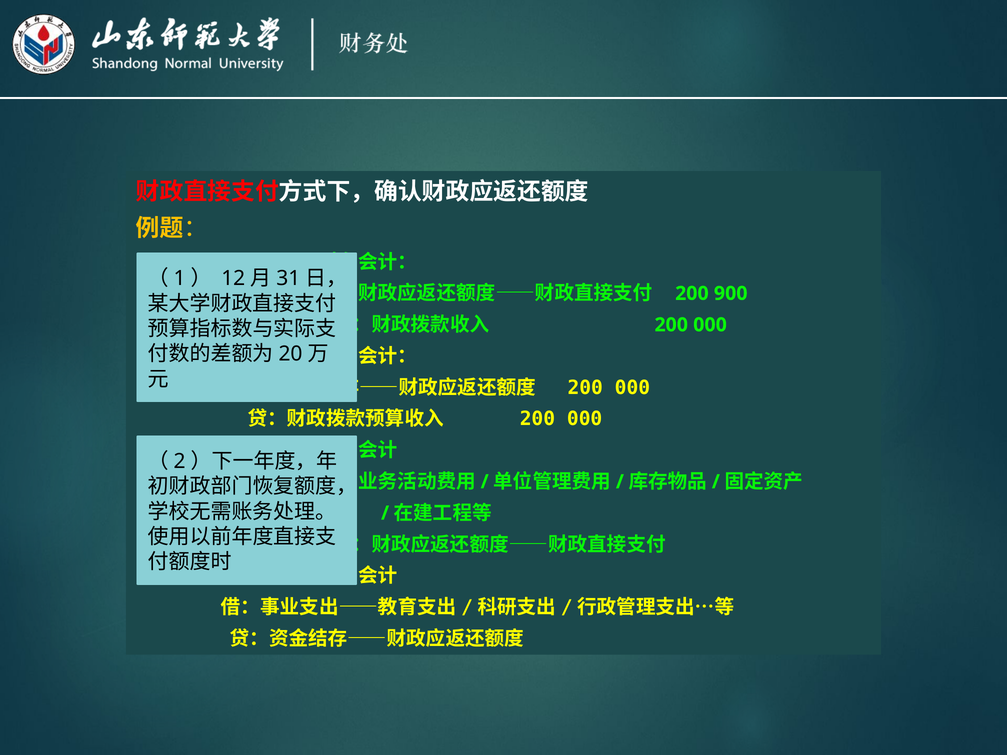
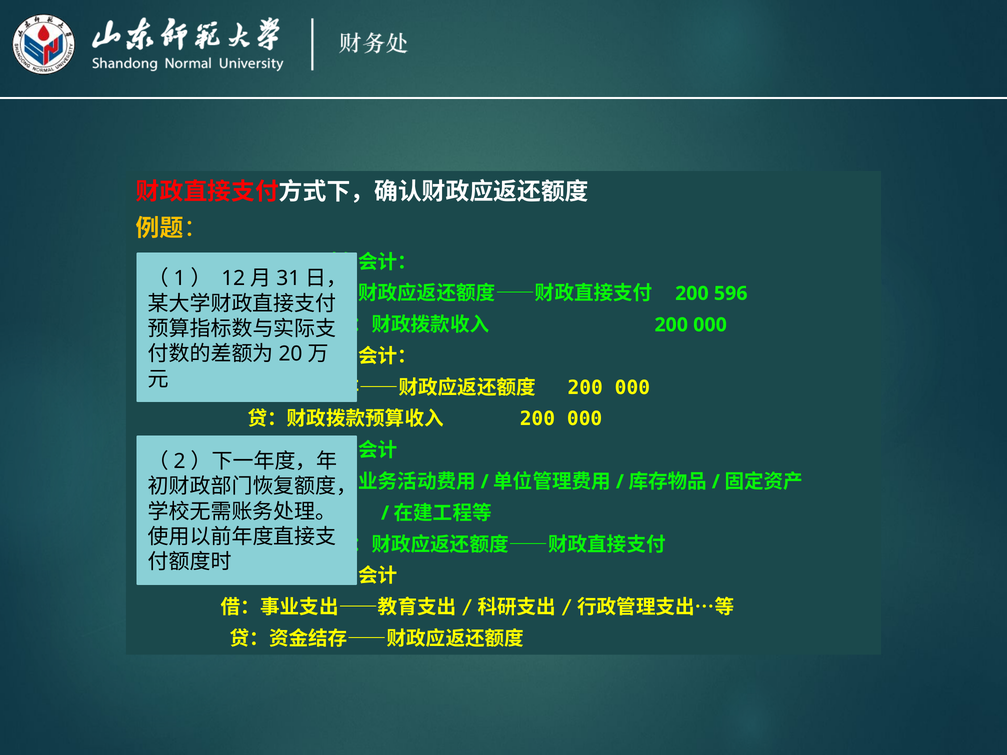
900: 900 -> 596 (731, 294)
